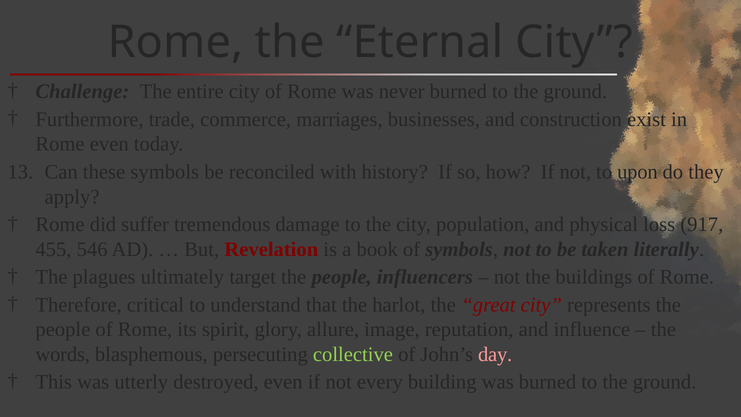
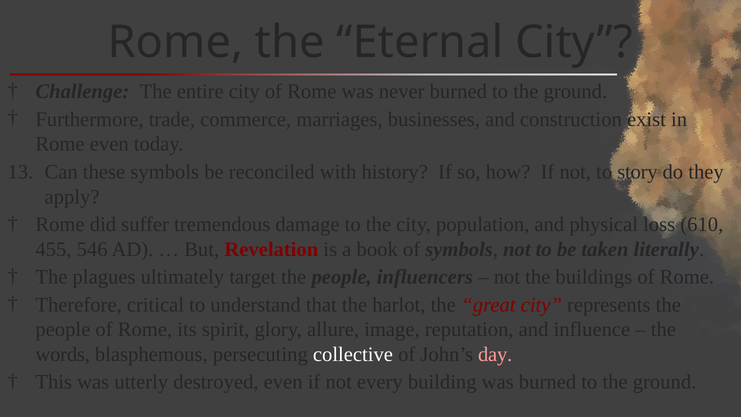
upon: upon -> story (637, 172)
917: 917 -> 610 (702, 224)
collective colour: light green -> white (353, 354)
